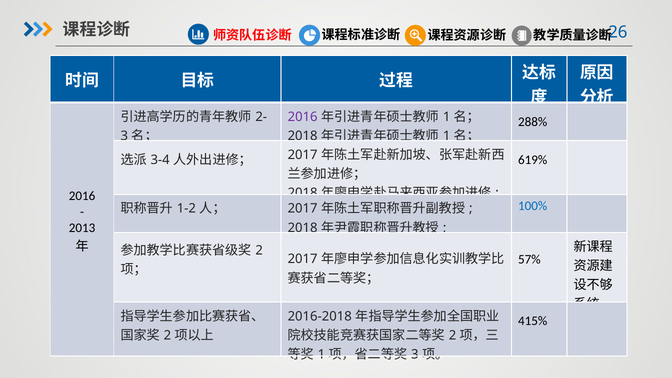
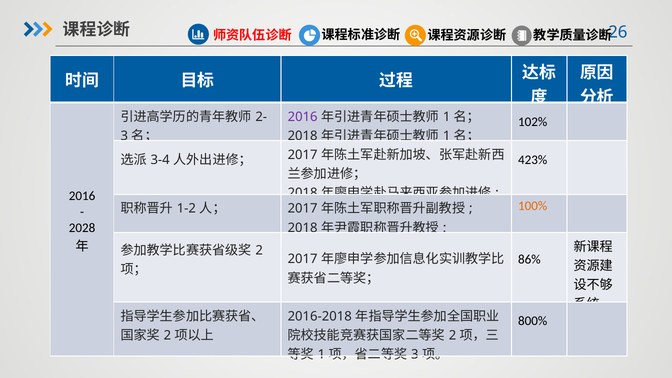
288%: 288% -> 102% (533, 122)
619%: 619% -> 423% (533, 160)
100% colour: blue -> orange (533, 206)
2013: 2013 -> 2028 (82, 228)
57%: 57% -> 86% (529, 260)
415%: 415% -> 800% (533, 321)
